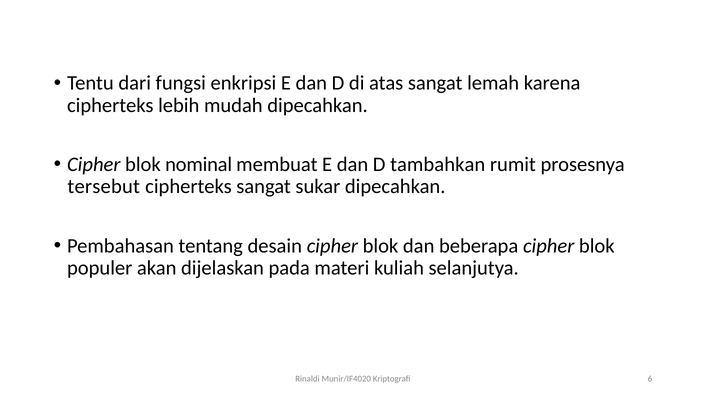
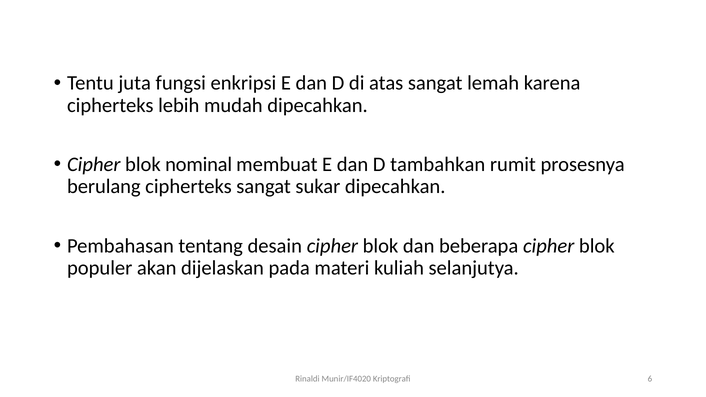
dari: dari -> juta (135, 83)
tersebut: tersebut -> berulang (104, 187)
